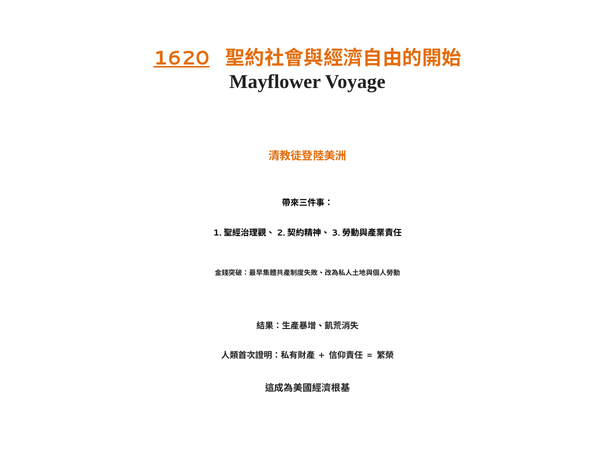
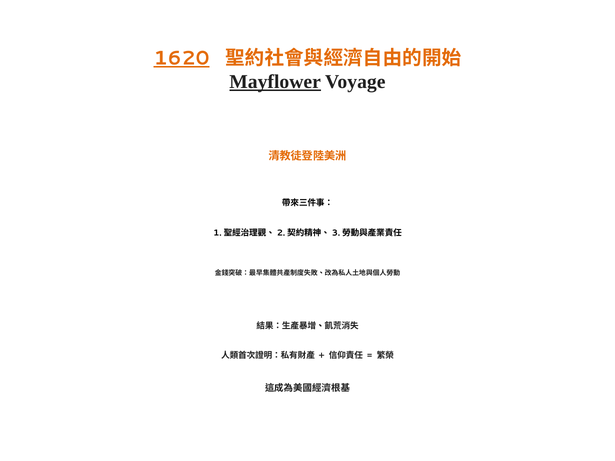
Mayflower underline: none -> present (275, 82)
